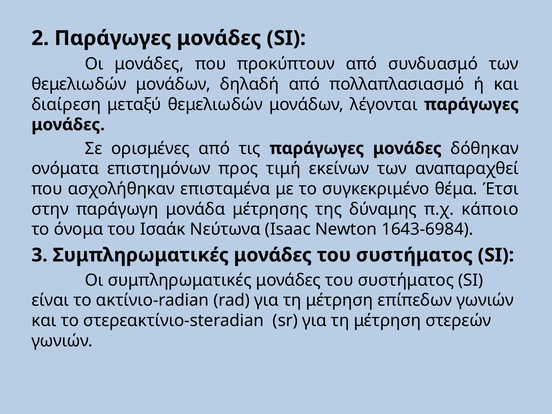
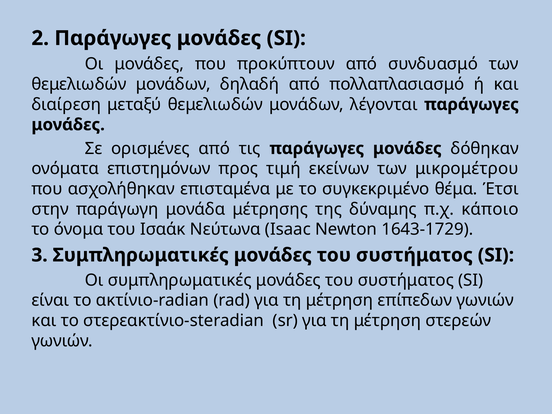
αναπαραχθεί: αναπαραχθεί -> μικρομέτρου (467, 169)
1643-6984: 1643-6984 -> 1643-1729 (427, 229)
